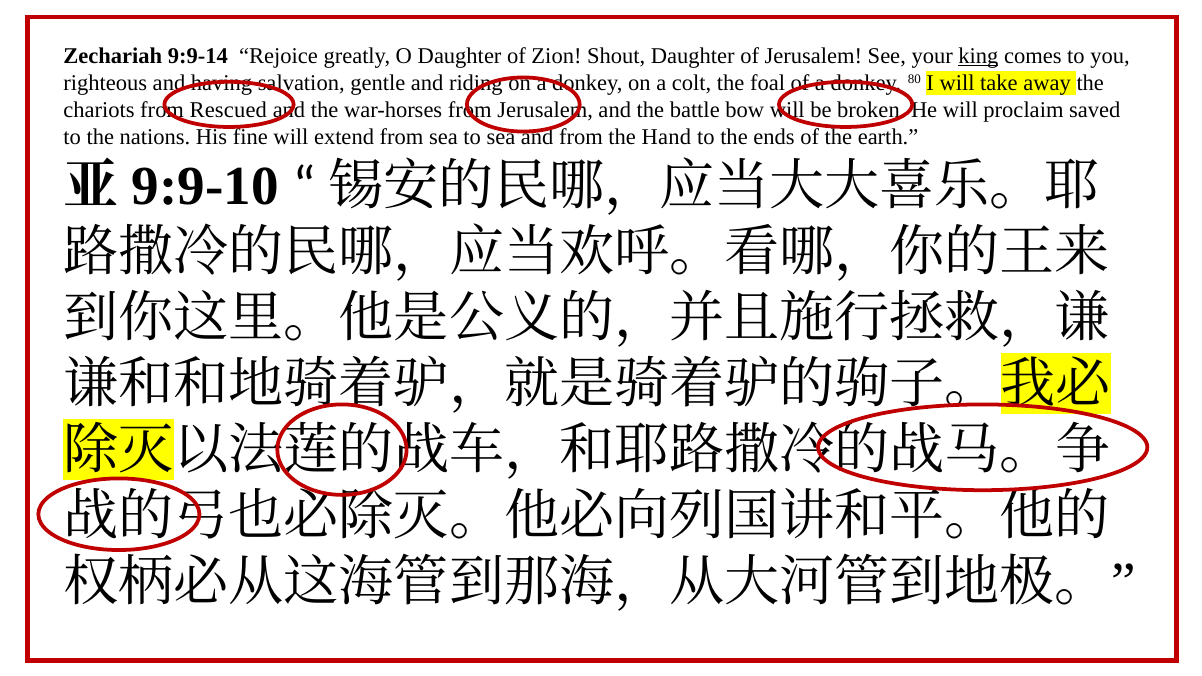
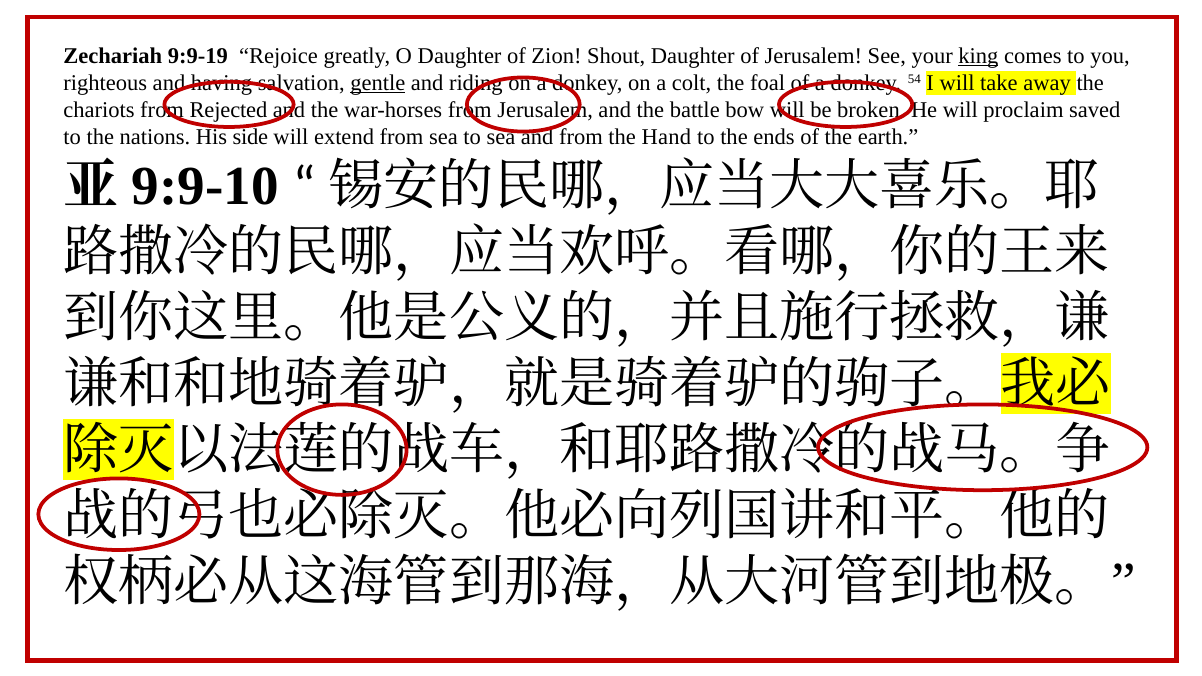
9:9-14: 9:9-14 -> 9:9-19 (198, 56)
gentle underline: none -> present (378, 83)
80: 80 -> 54 (914, 79)
Rescued: Rescued -> Rejected (228, 110)
fine: fine -> side (250, 137)
